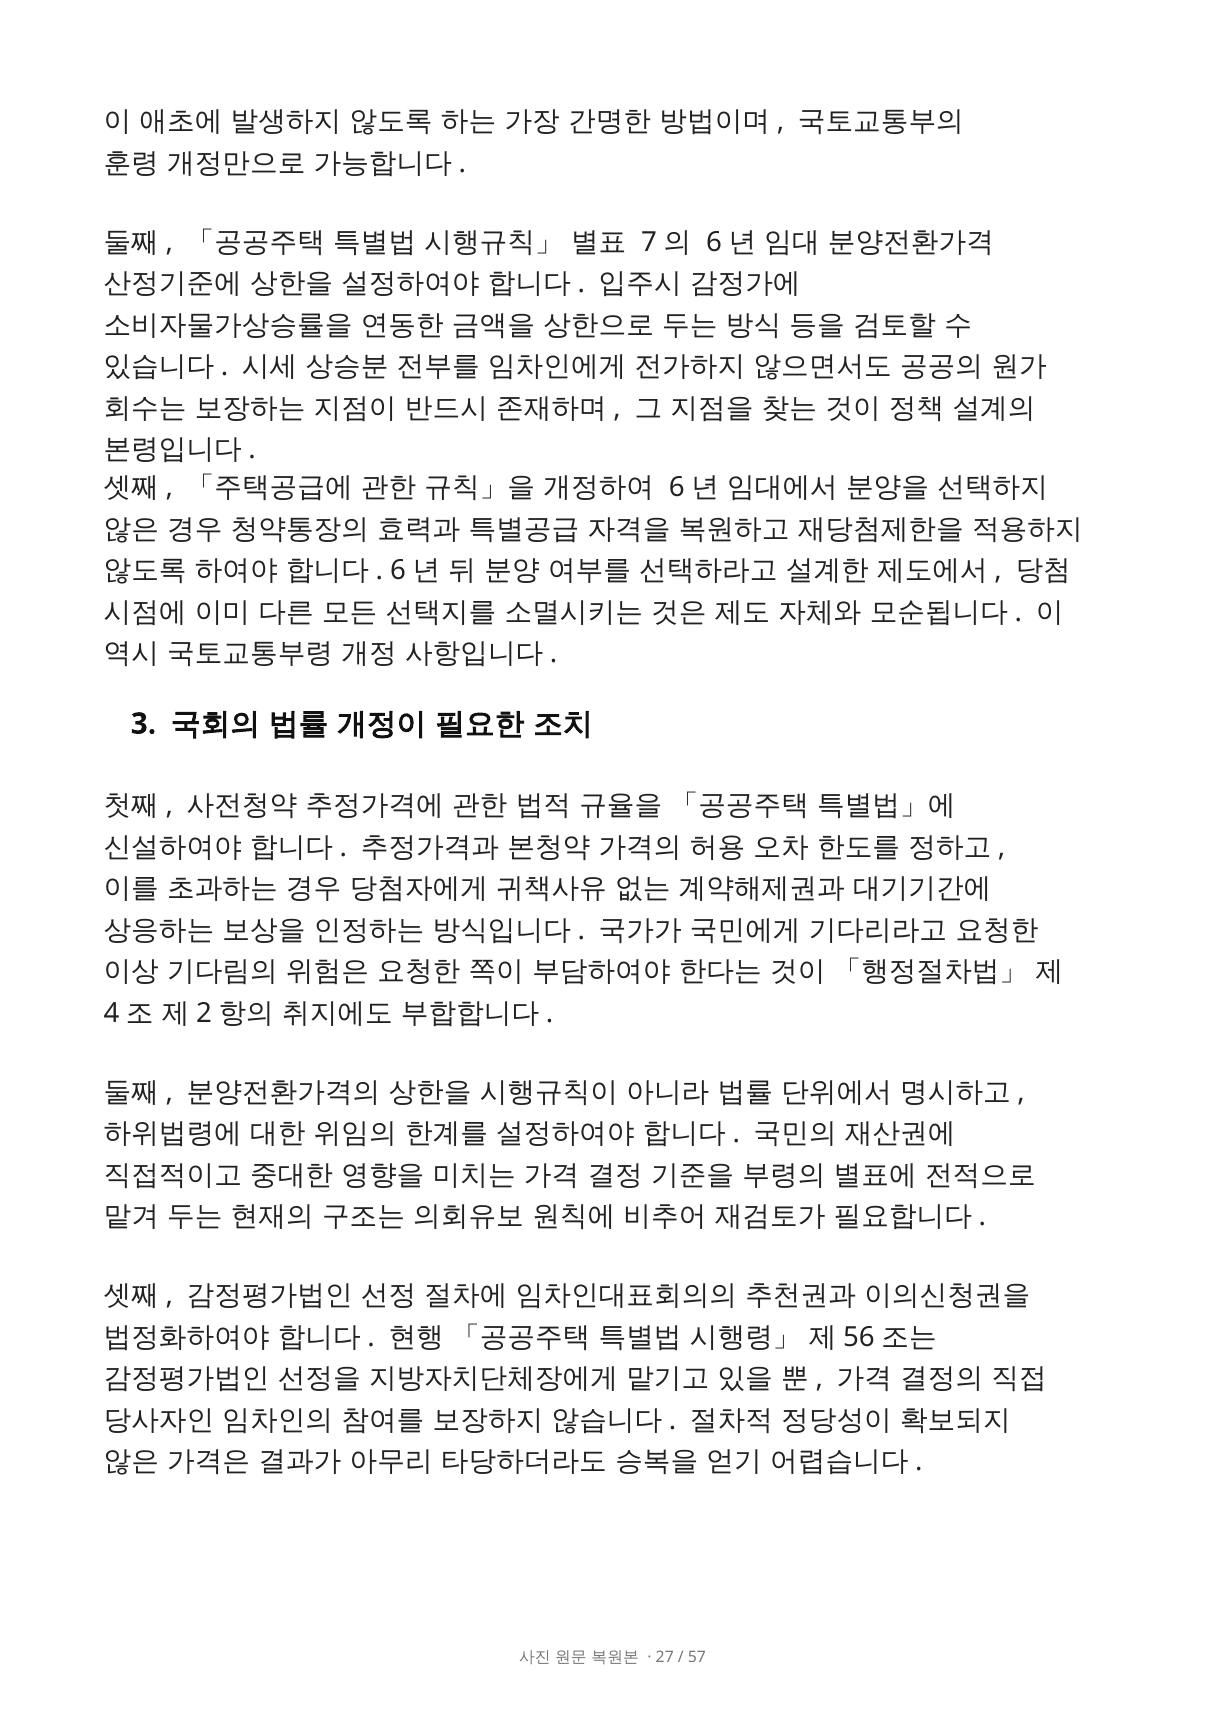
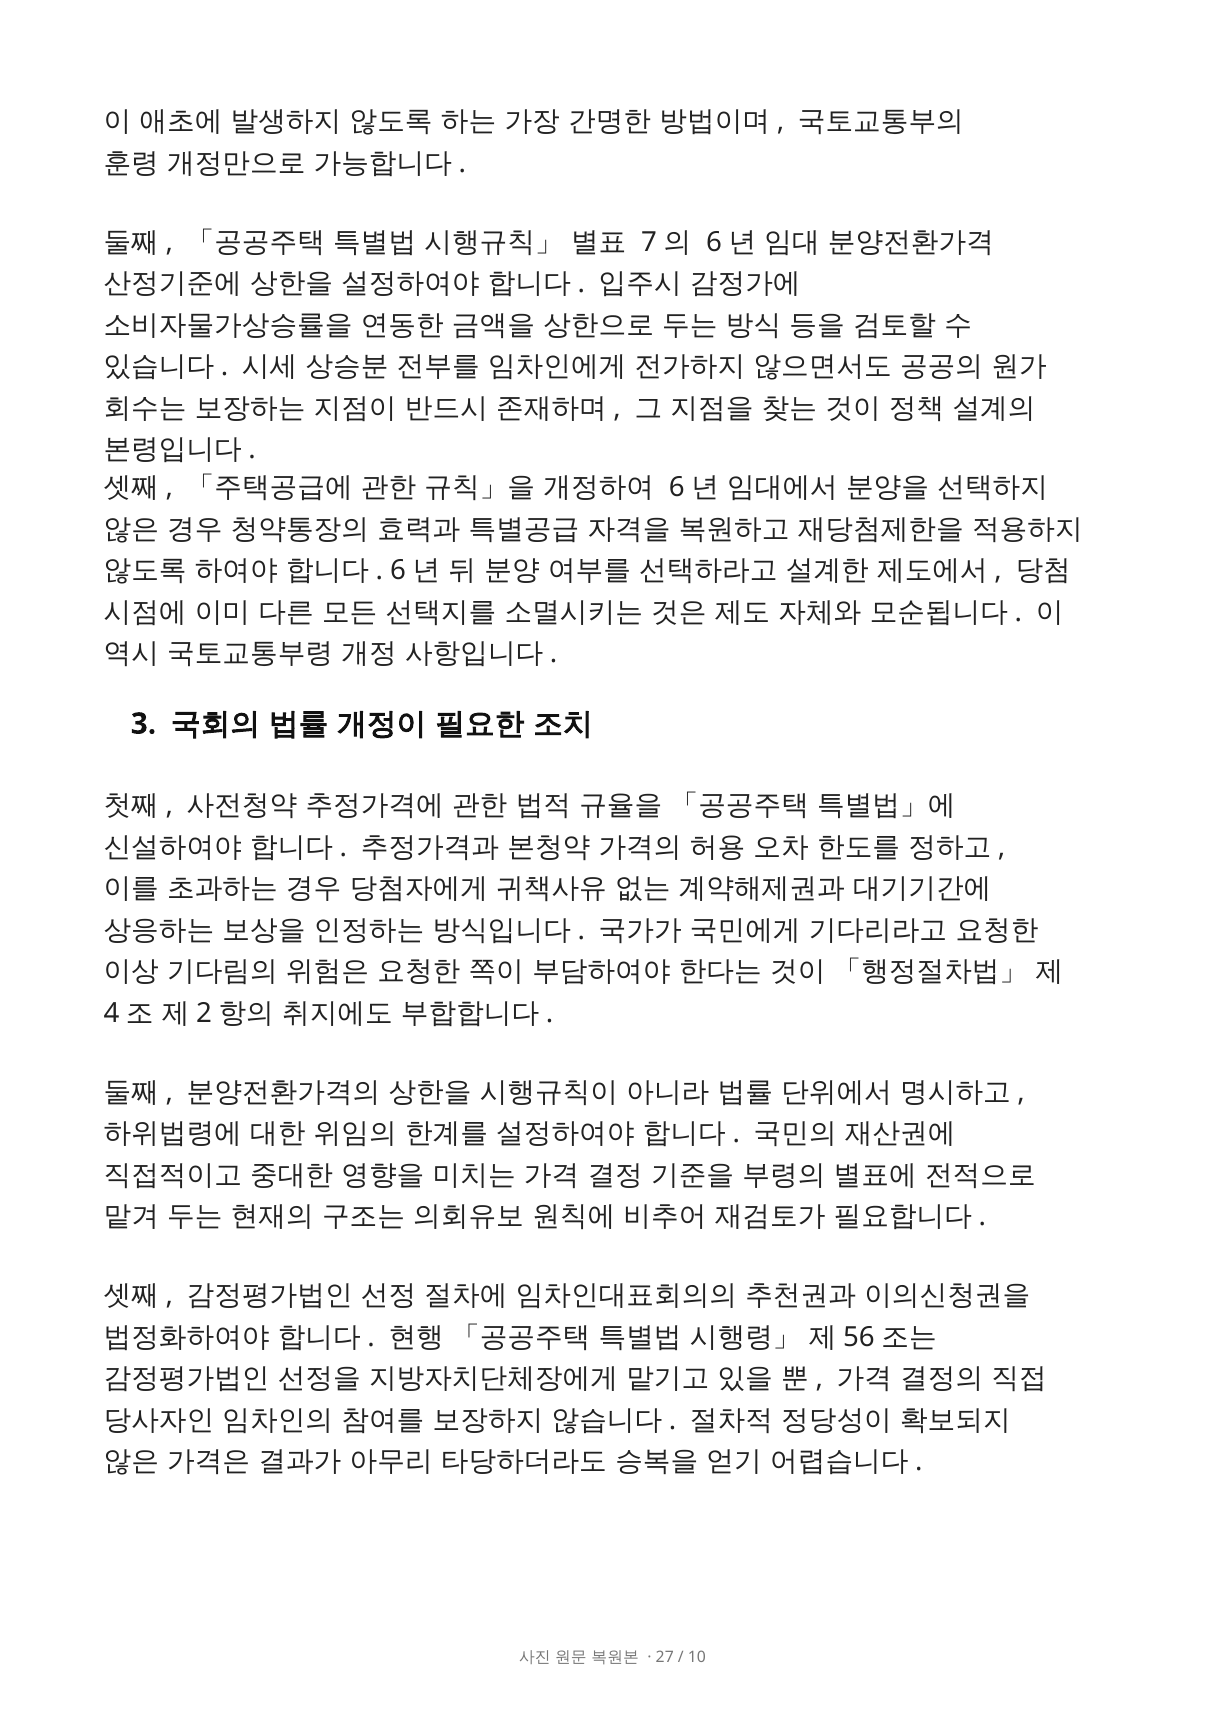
57: 57 -> 10 (697, 1657)
